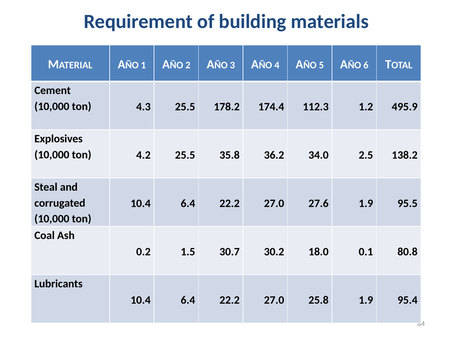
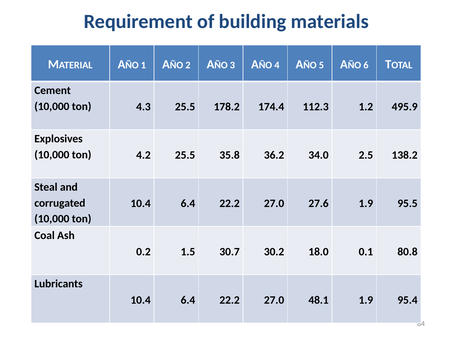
25.8: 25.8 -> 48.1 (319, 300)
